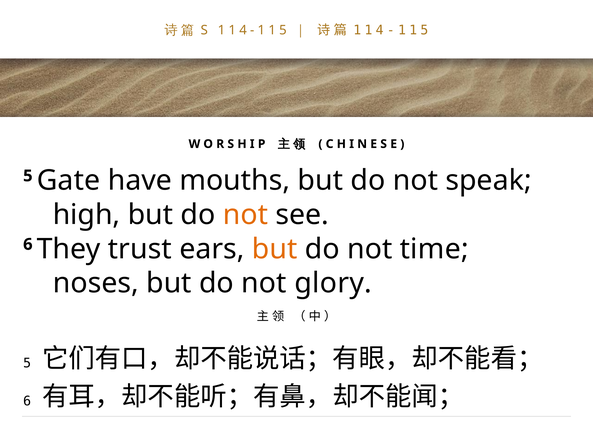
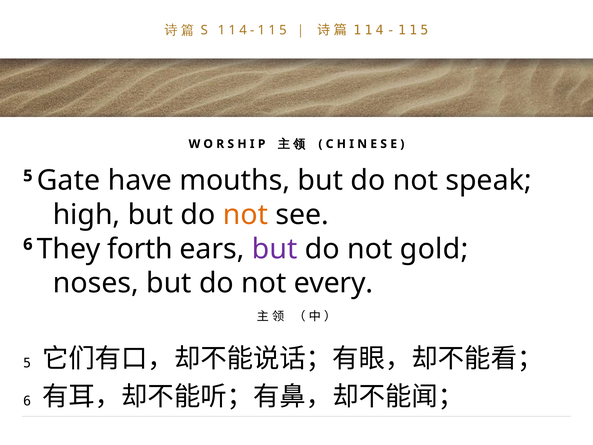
trust: trust -> forth (140, 249)
but colour: orange -> purple (275, 249)
time: time -> gold (434, 249)
glory: glory -> every (333, 283)
